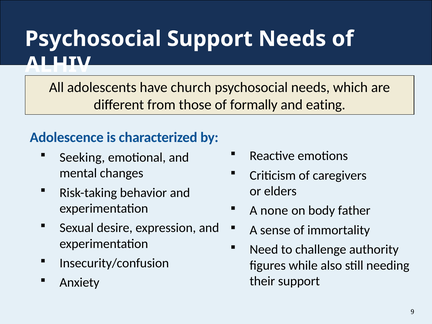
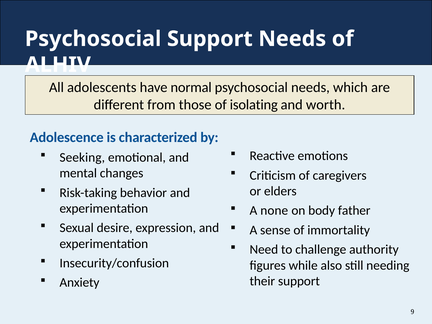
church: church -> normal (191, 87)
formally: formally -> isolating (254, 105)
eating: eating -> worth (326, 105)
